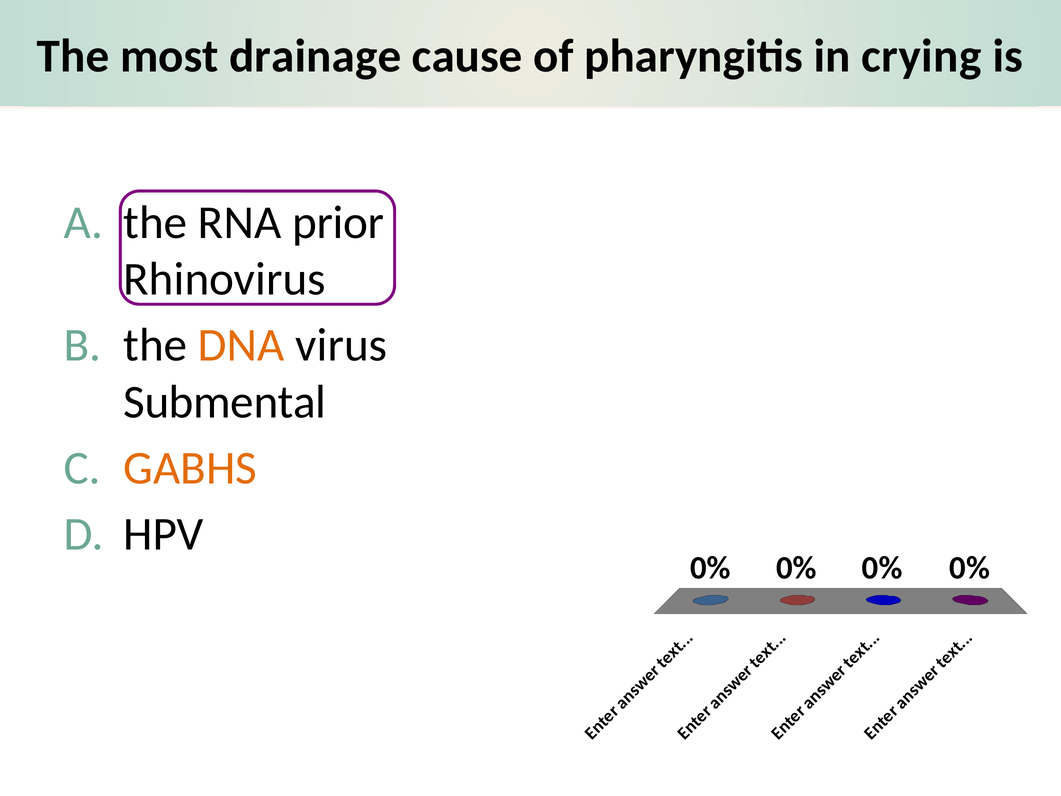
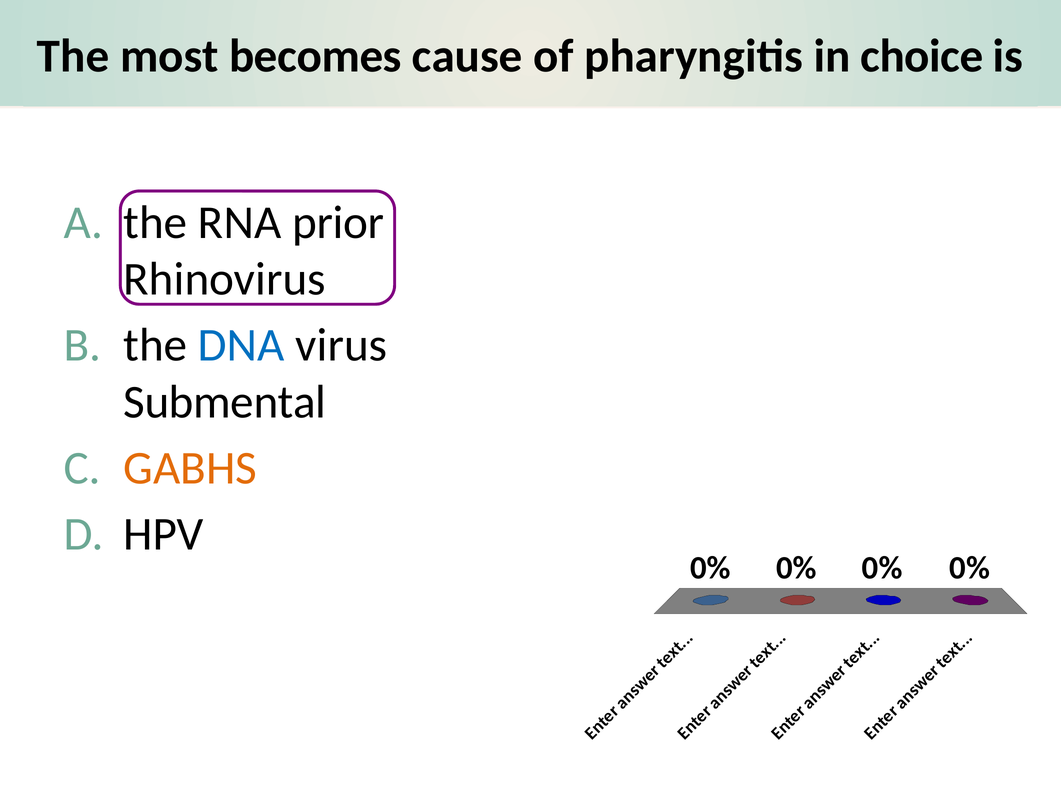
drainage: drainage -> becomes (315, 56)
crying: crying -> choice (922, 56)
DNA colour: orange -> blue (241, 345)
